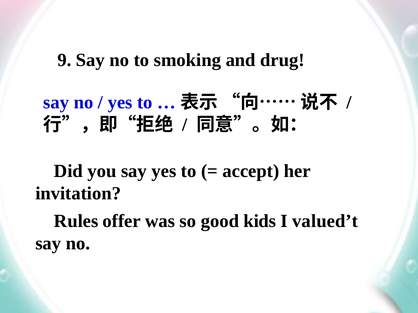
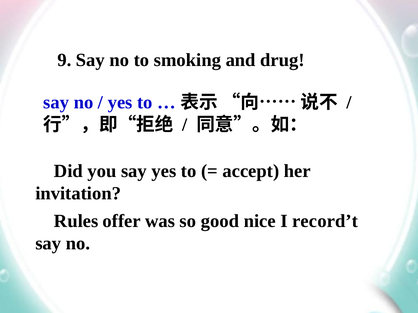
kids: kids -> nice (260, 221)
valued’t: valued’t -> record’t (325, 221)
